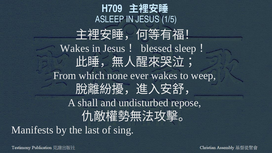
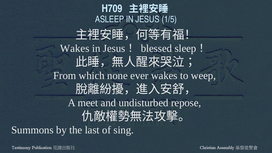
shall: shall -> meet (88, 103)
Manifests: Manifests -> Summons (32, 130)
